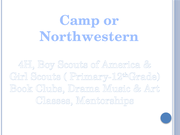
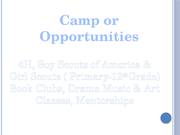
Northwestern: Northwestern -> Opportunities (89, 37)
